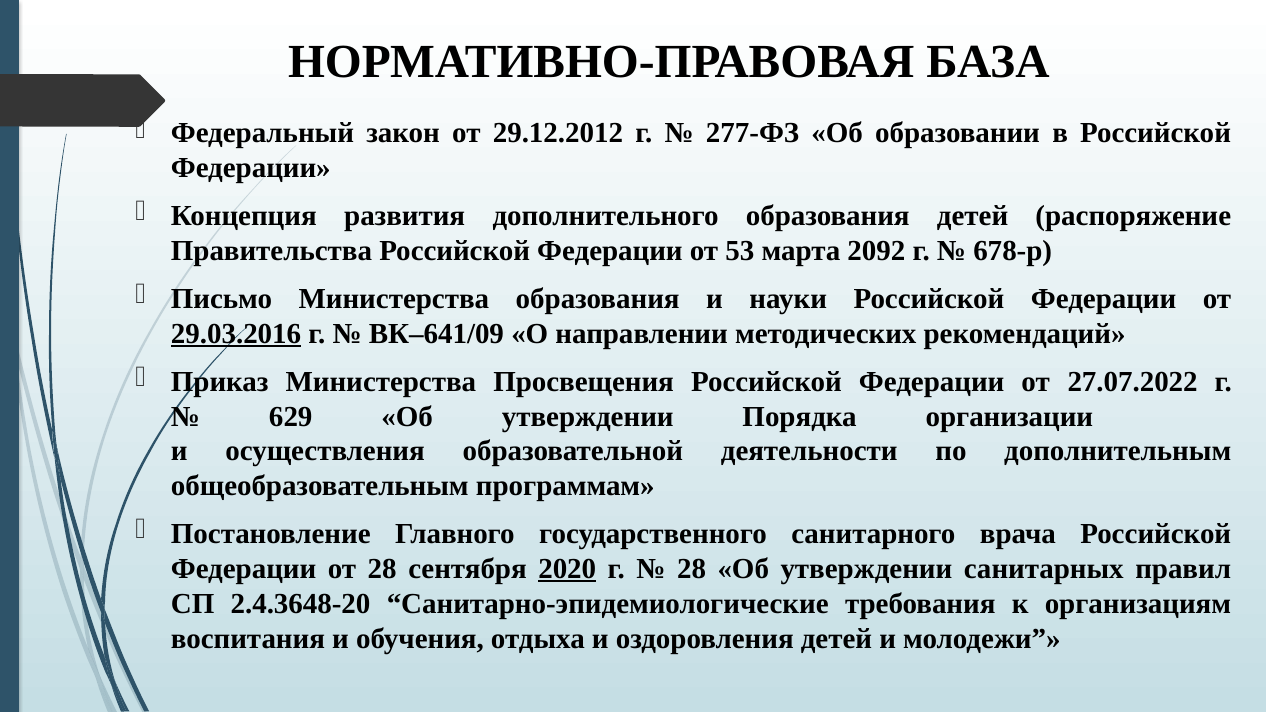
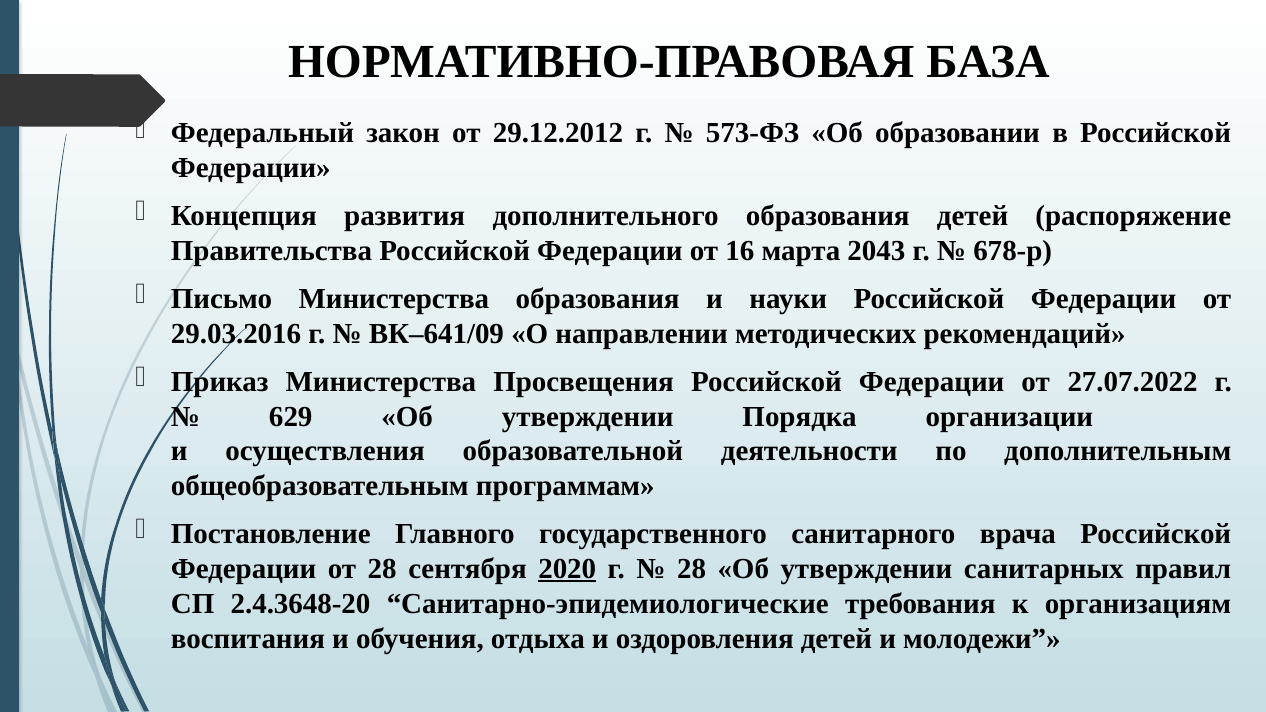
277-ФЗ: 277-ФЗ -> 573-ФЗ (753, 133)
53: 53 -> 16 (740, 251)
2092: 2092 -> 2043 (876, 251)
29.03.2016 underline: present -> none (236, 334)
